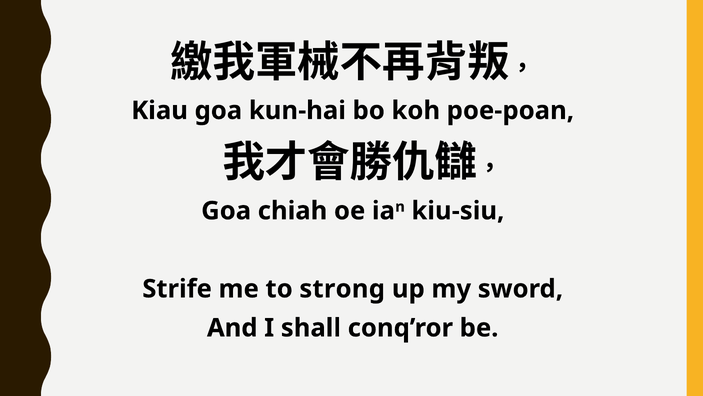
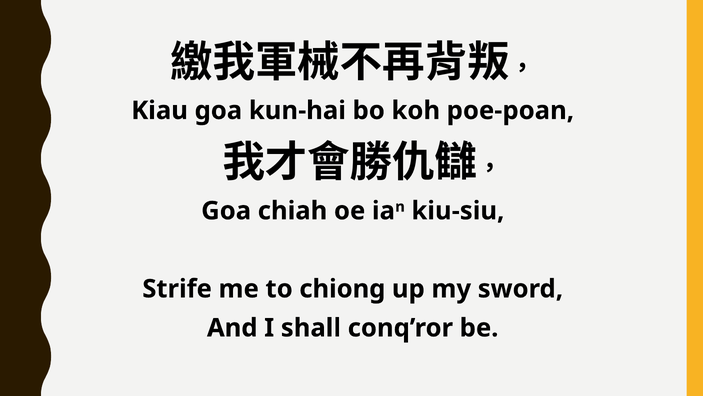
strong: strong -> chiong (342, 289)
